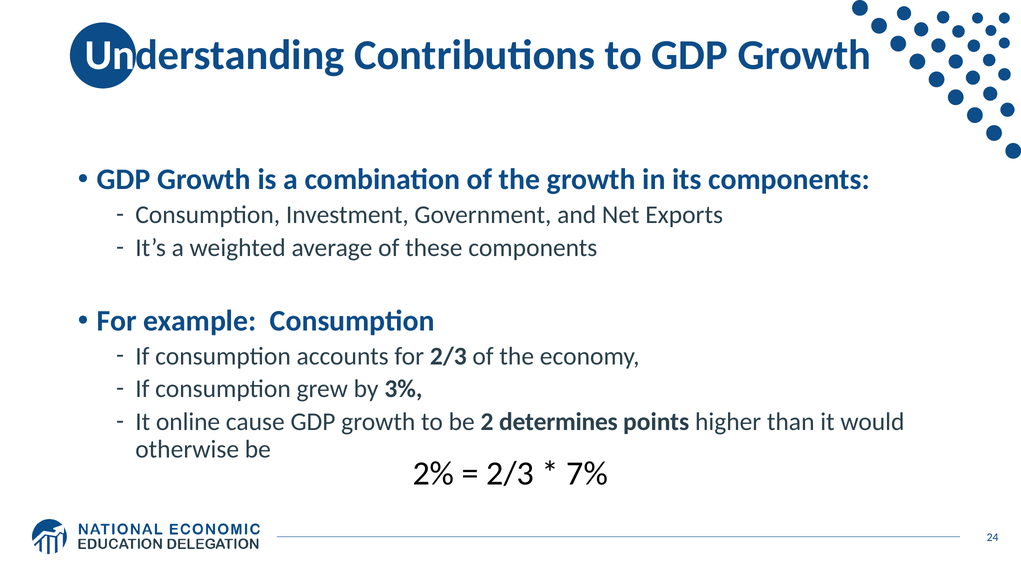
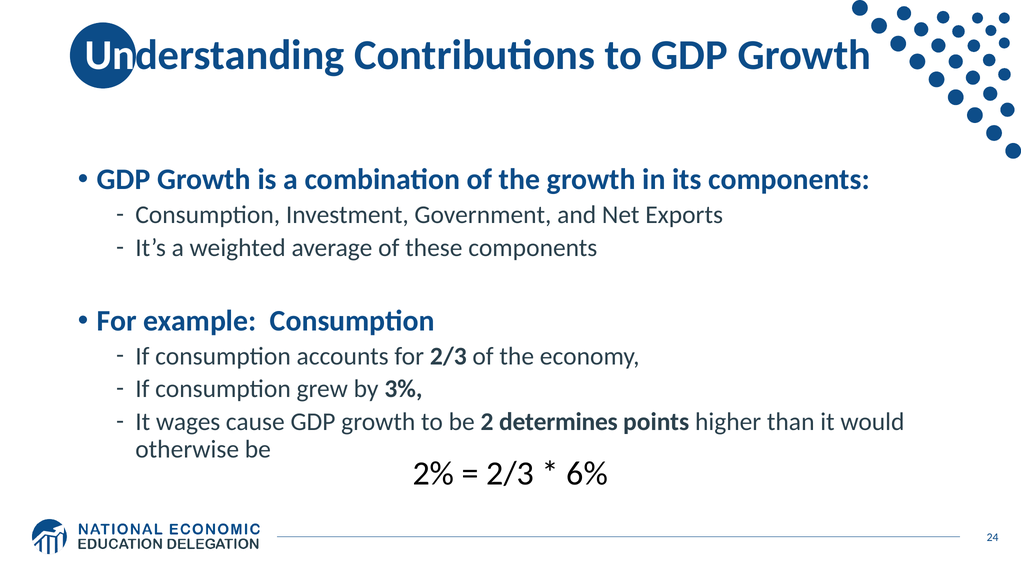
online: online -> wages (188, 422)
7%: 7% -> 6% (587, 474)
